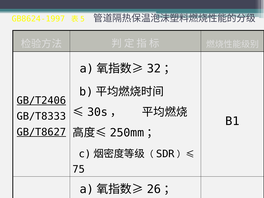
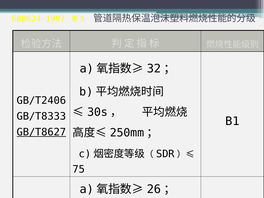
GB/T2406 underline: present -> none (41, 100)
